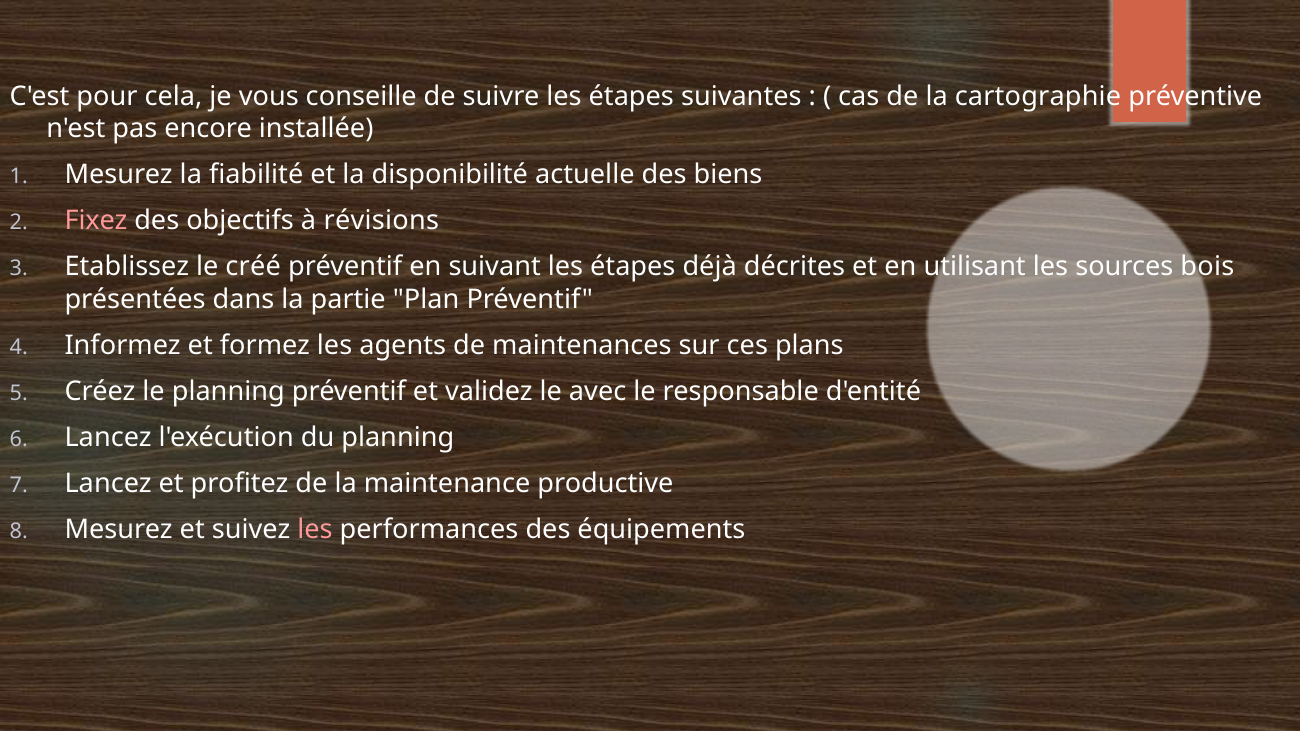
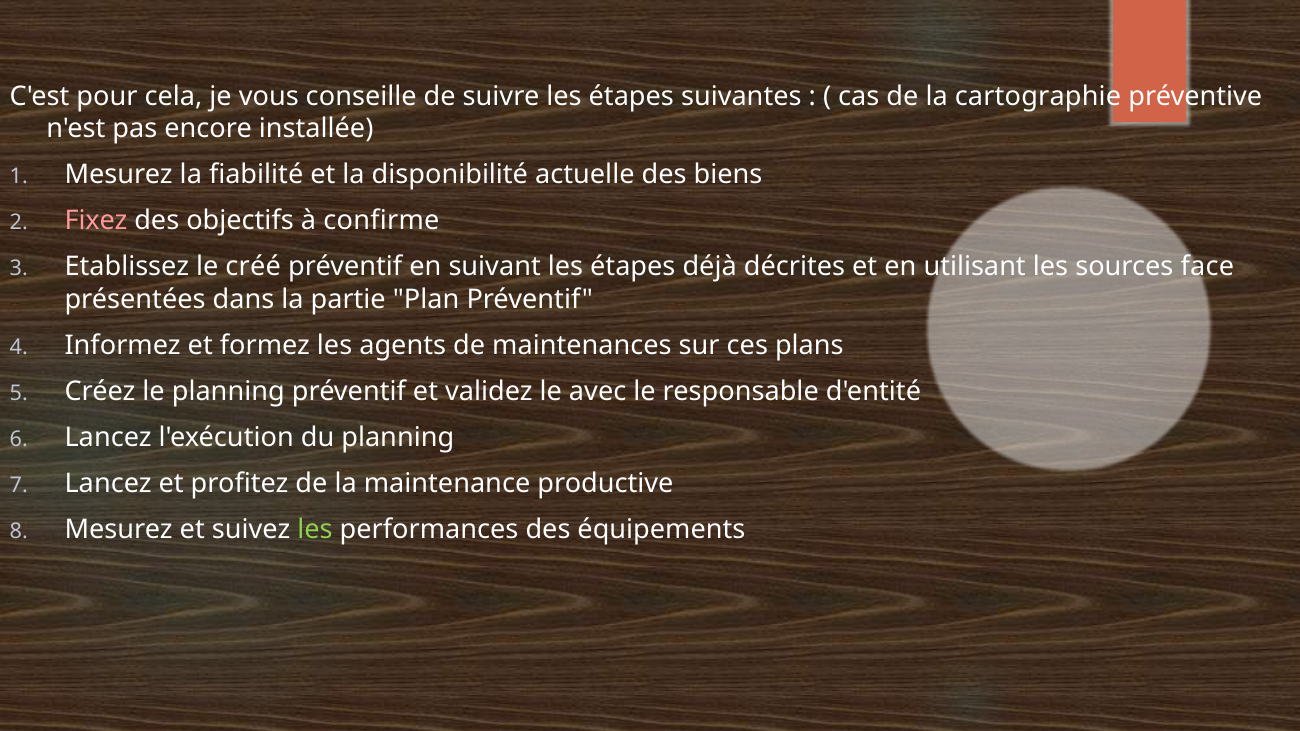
révisions: révisions -> confirme (381, 221)
bois: bois -> face (1207, 267)
les colour: pink -> light green (315, 530)
